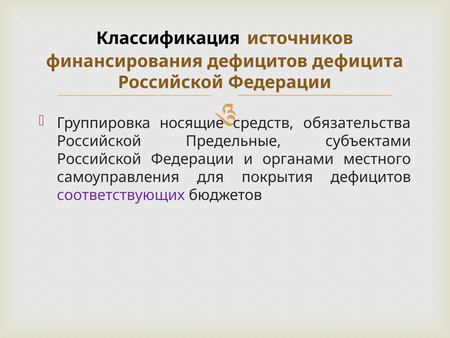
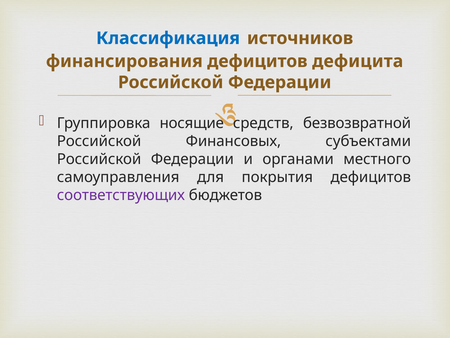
Классификация colour: black -> blue (168, 38)
обязательства: обязательства -> безвозвратной (357, 123)
Предельные: Предельные -> Финансовых (233, 141)
